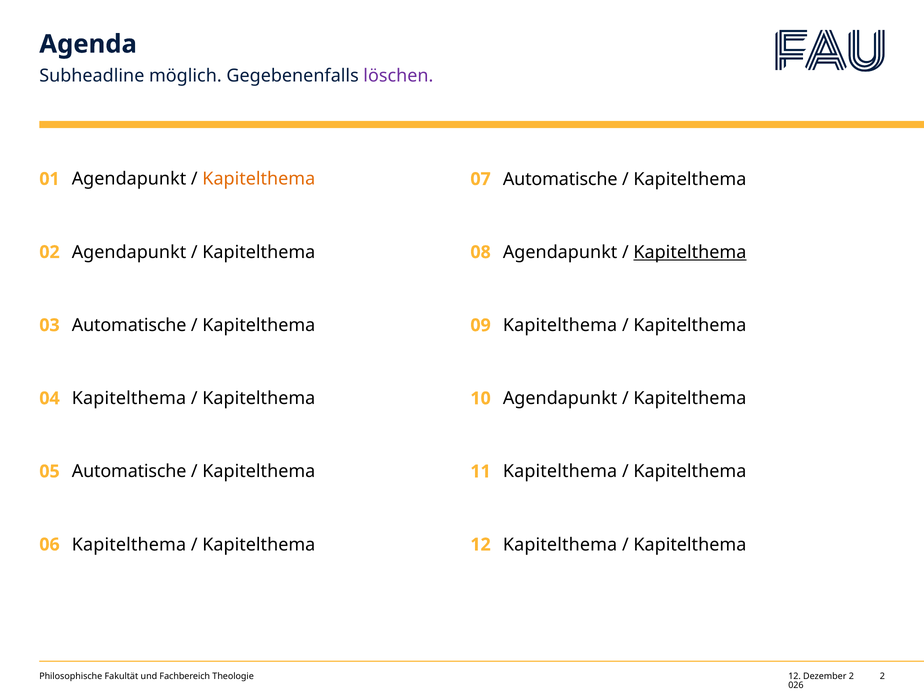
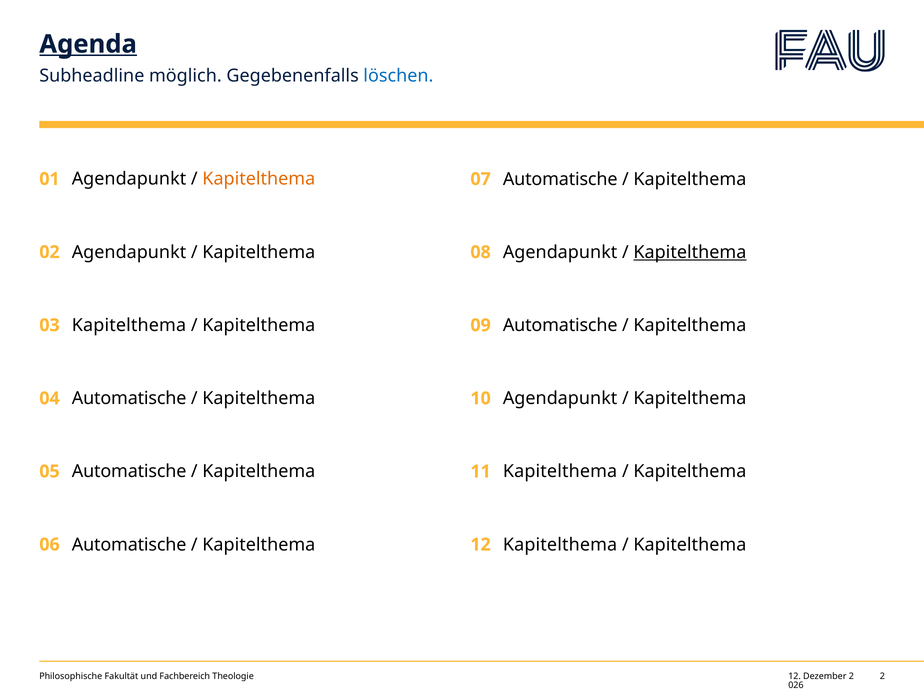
Agenda underline: none -> present (88, 44)
löschen colour: purple -> blue (398, 76)
Automatische: Automatische -> Kapitelthema (129, 325)
Kapitelthema: Kapitelthema -> Automatische (560, 325)
Kapitelthema: Kapitelthema -> Automatische (129, 398)
Kapitelthema: Kapitelthema -> Automatische (129, 545)
